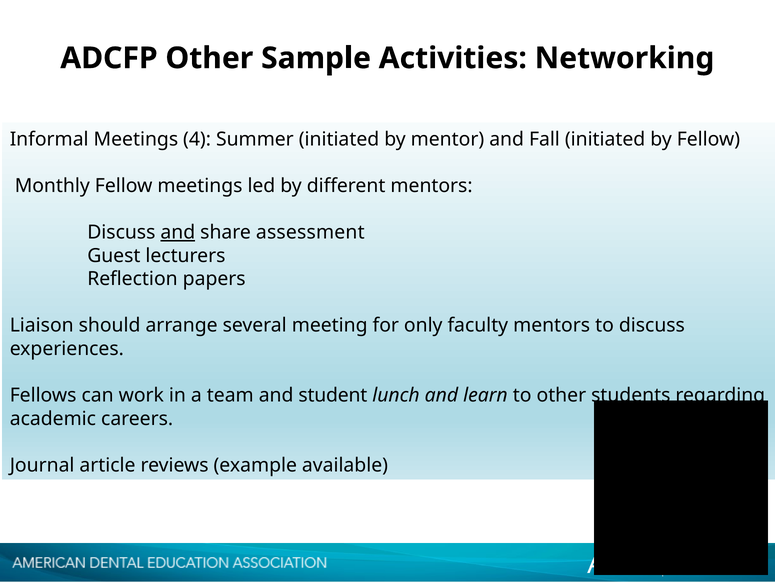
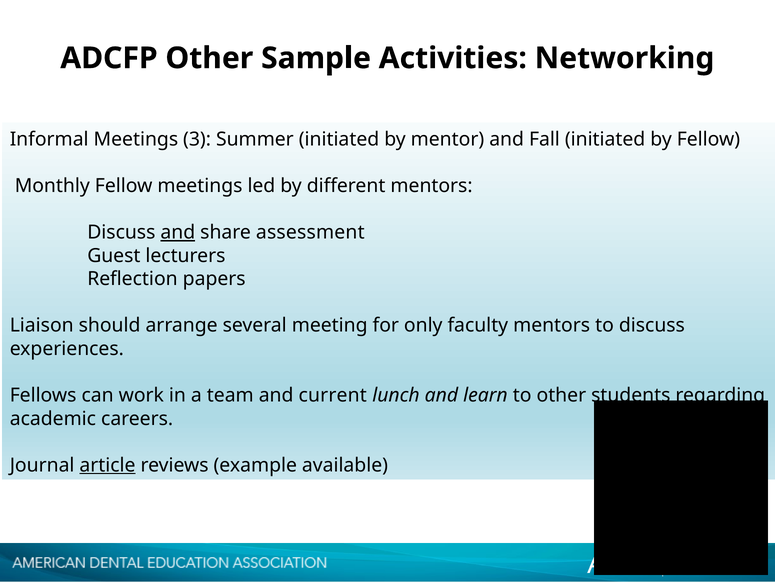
4: 4 -> 3 (197, 139)
student: student -> current (333, 395)
article underline: none -> present (108, 465)
